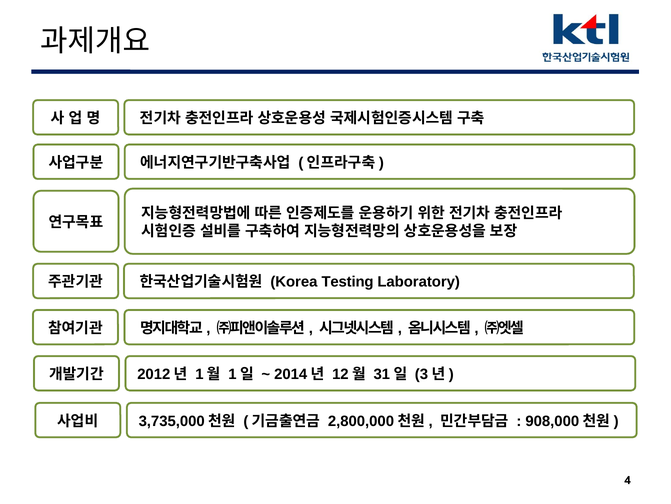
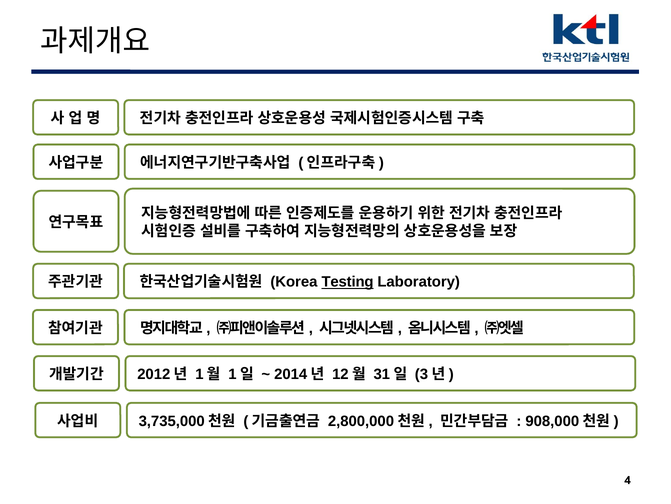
Testing underline: none -> present (348, 282)
